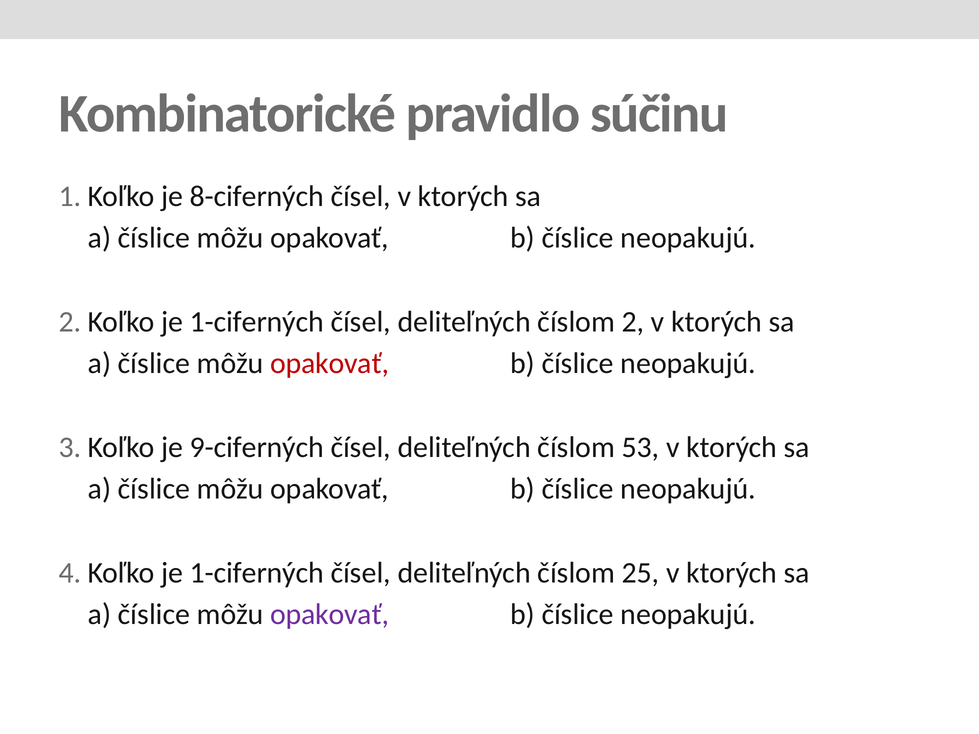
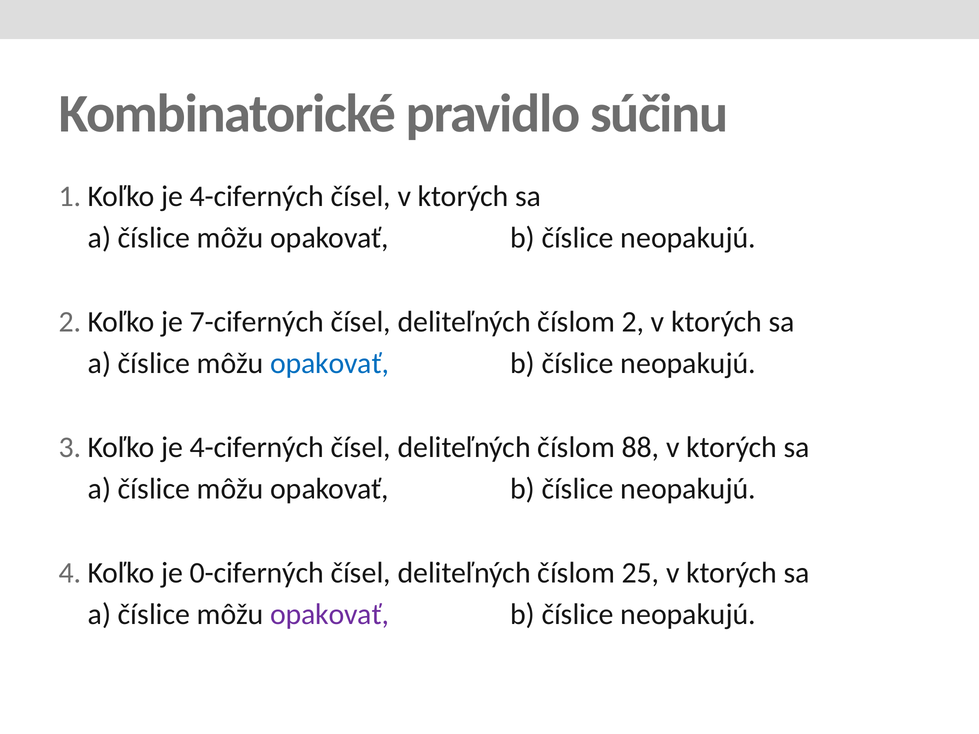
8-ciferných: 8-ciferných -> 4-ciferných (257, 196)
1-ciferných: 1-ciferných -> 7-ciferných (257, 322)
opakovať colour: red -> blue (330, 364)
9-ciferných: 9-ciferných -> 4-ciferných (257, 447)
53: 53 -> 88 (641, 447)
1-ciferných: 1-ciferných -> 0-ciferných (257, 573)
